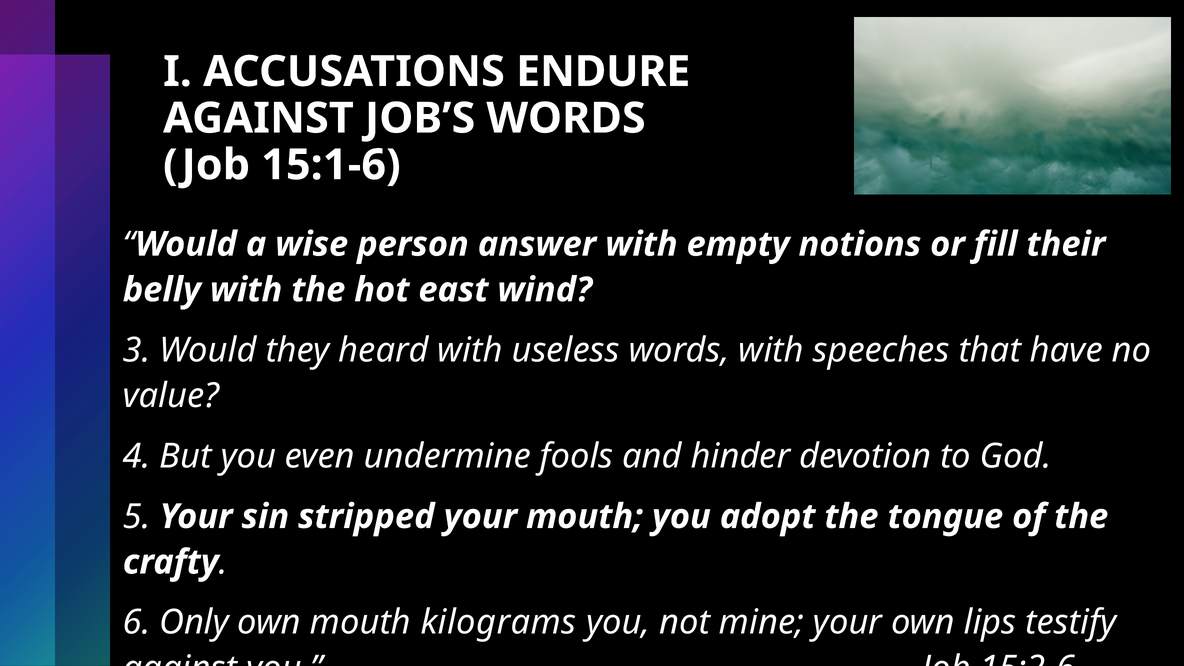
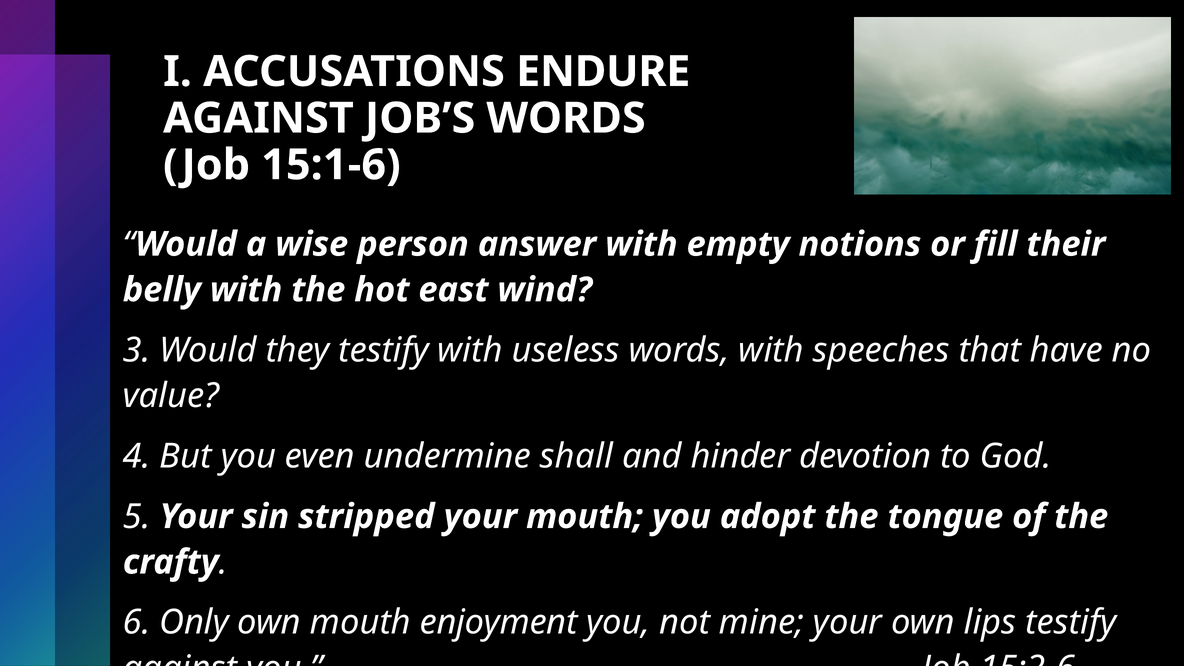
they heard: heard -> testify (384, 350)
fools: fools -> shall (576, 456)
kilograms: kilograms -> enjoyment (499, 623)
